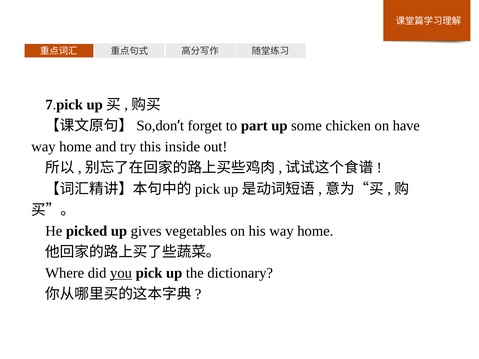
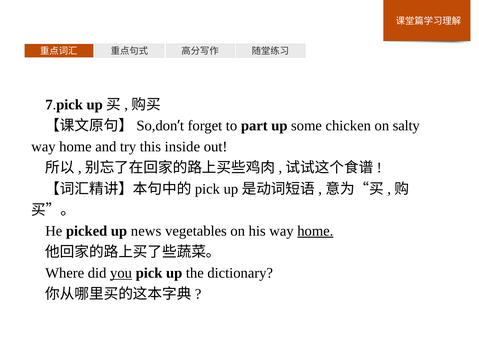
have: have -> salty (406, 126)
gives: gives -> news (146, 231)
home underline: none -> present (315, 231)
